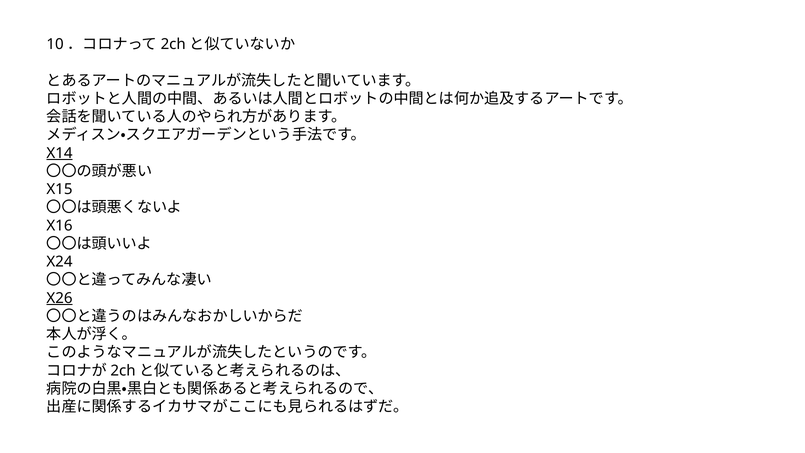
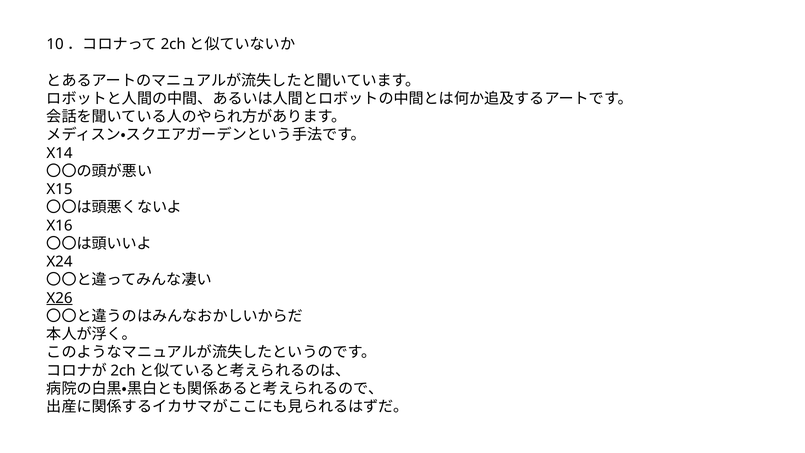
X14 underline: present -> none (60, 153)
